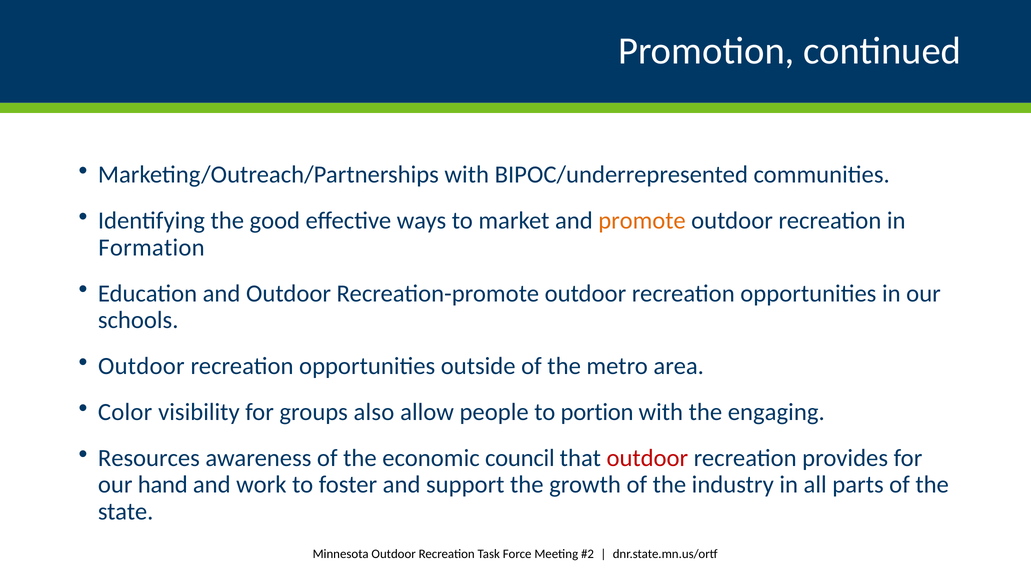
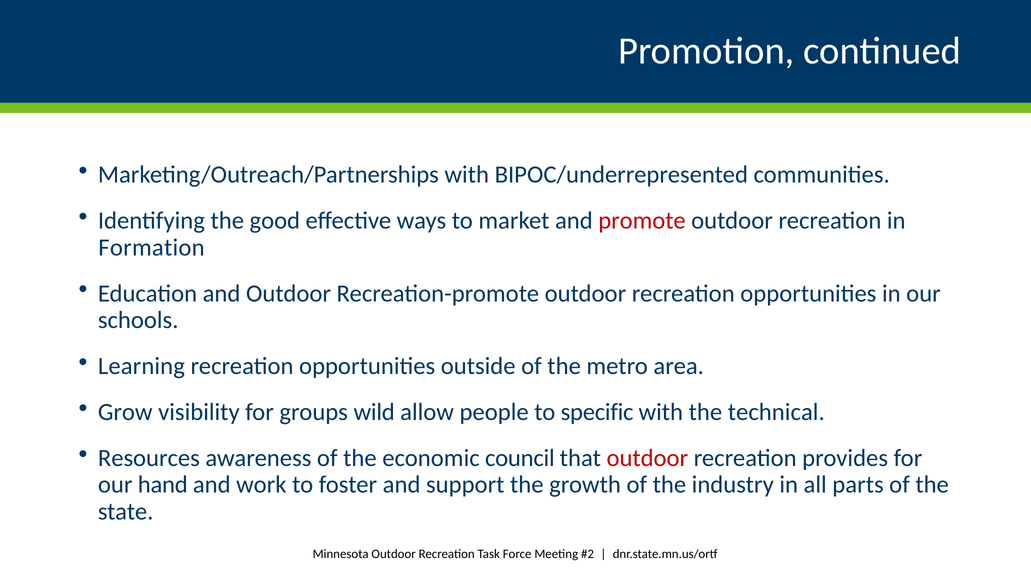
promote colour: orange -> red (642, 221)
Outdoor: Outdoor -> Learning (141, 366)
Color: Color -> Grow (125, 412)
also: also -> wild (374, 412)
portion: portion -> specific (597, 412)
engaging: engaging -> technical (776, 412)
